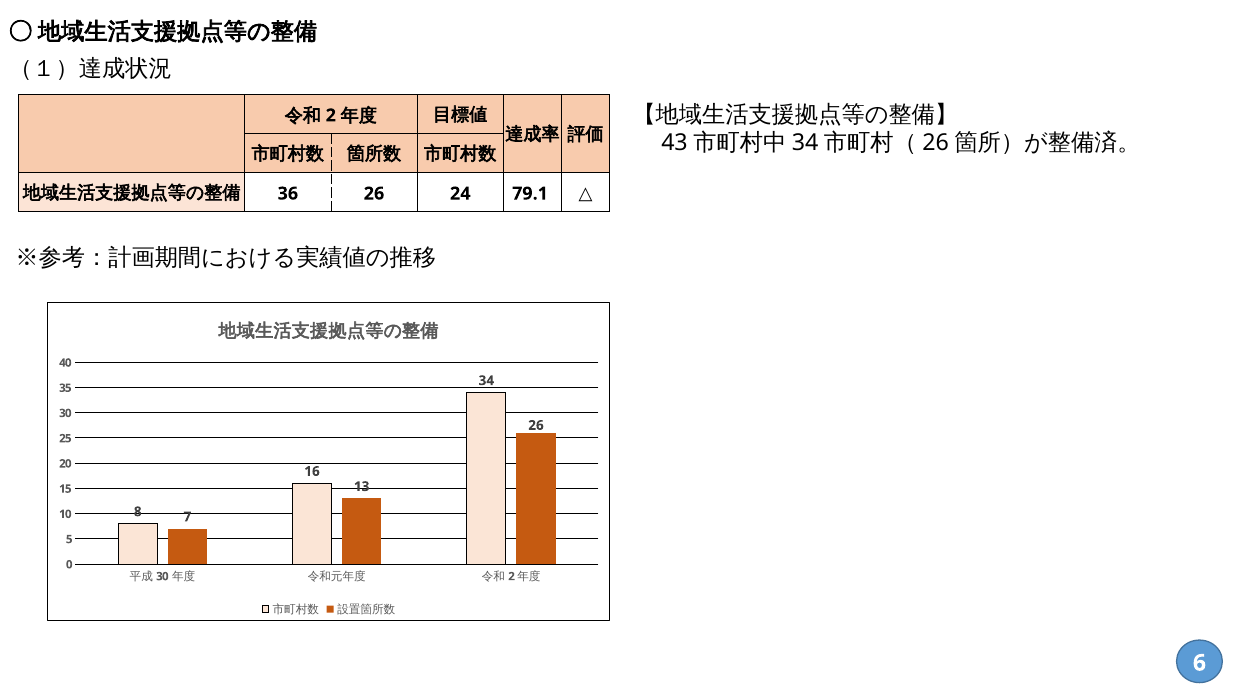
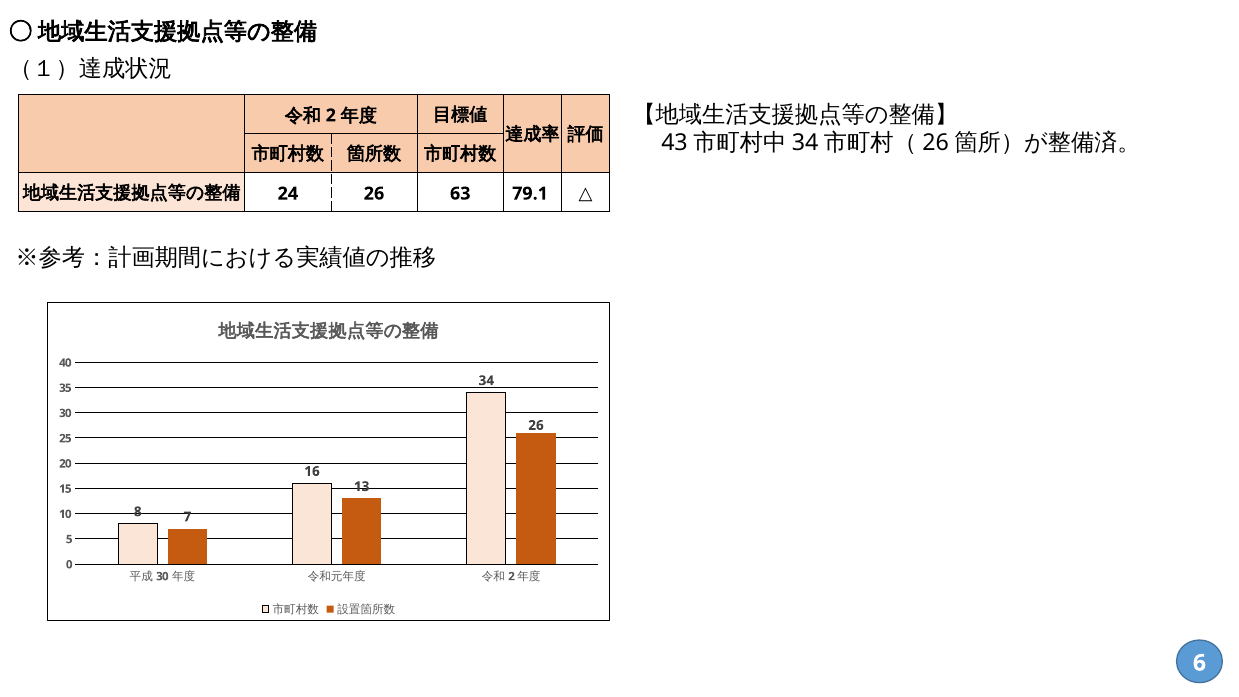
36: 36 -> 24 (288, 194)
24: 24 -> 63 (460, 194)
